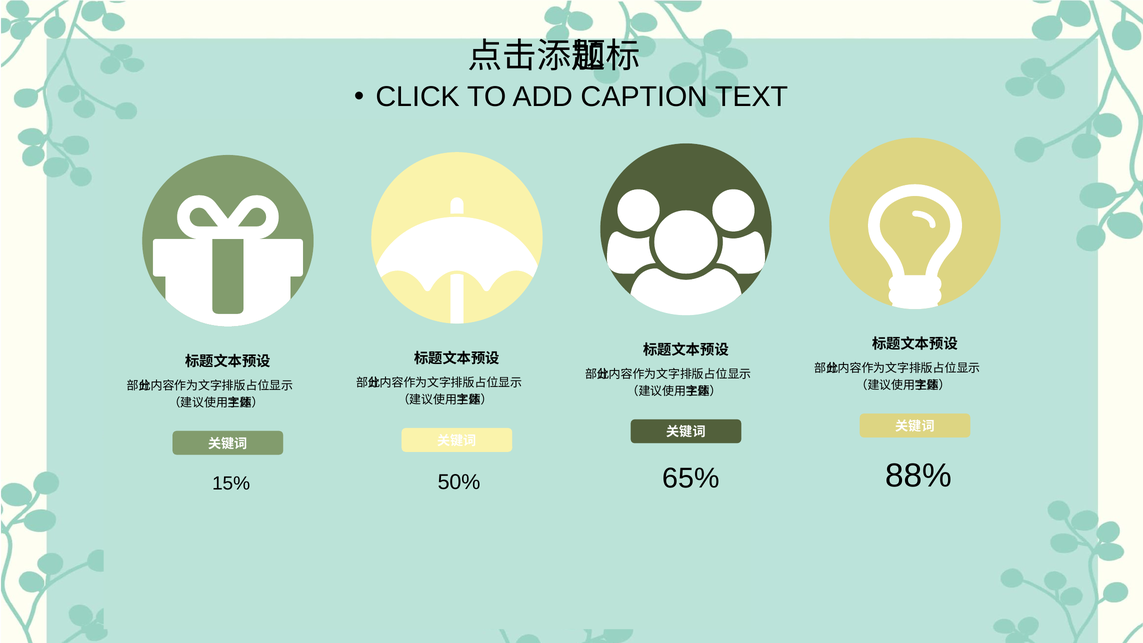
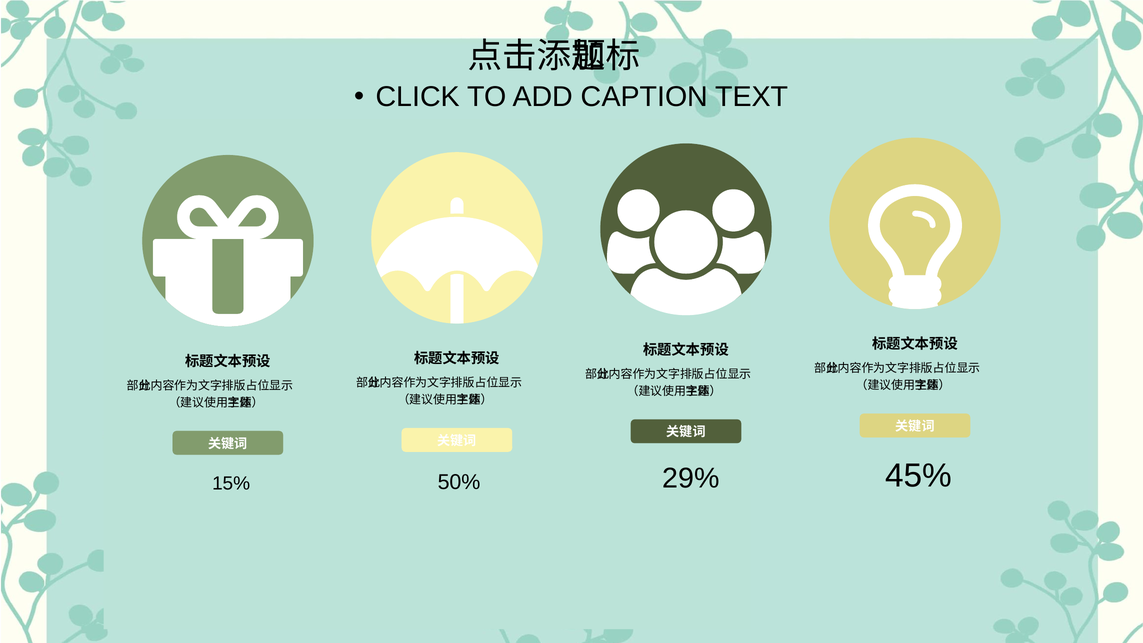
88%: 88% -> 45% (918, 476)
65%: 65% -> 29% (691, 478)
